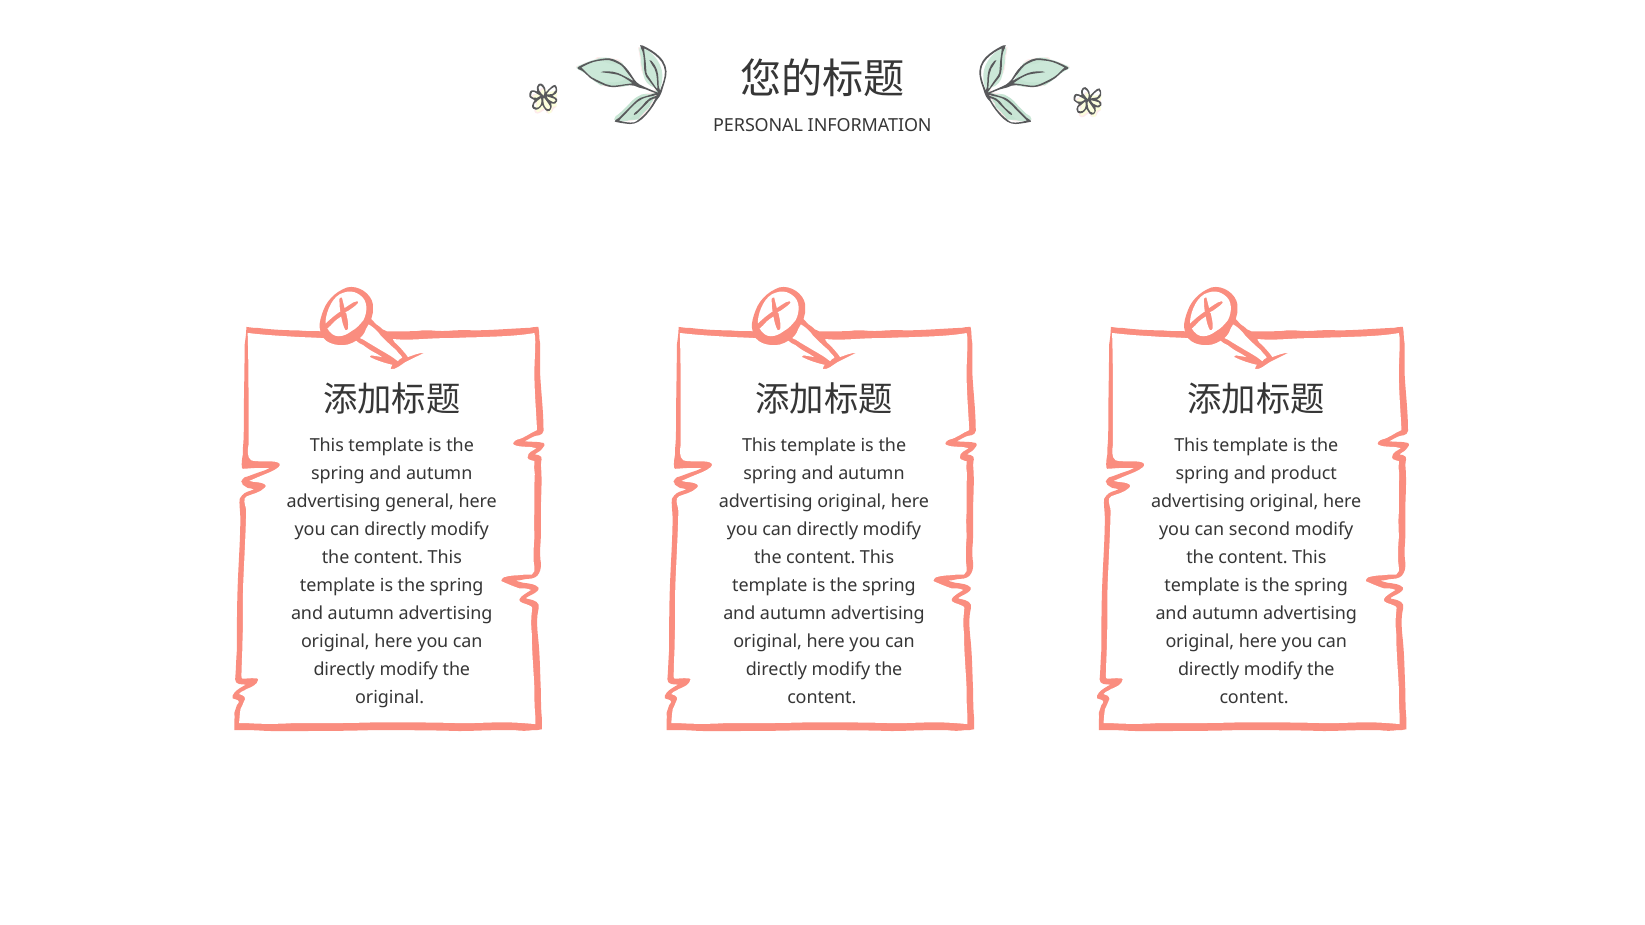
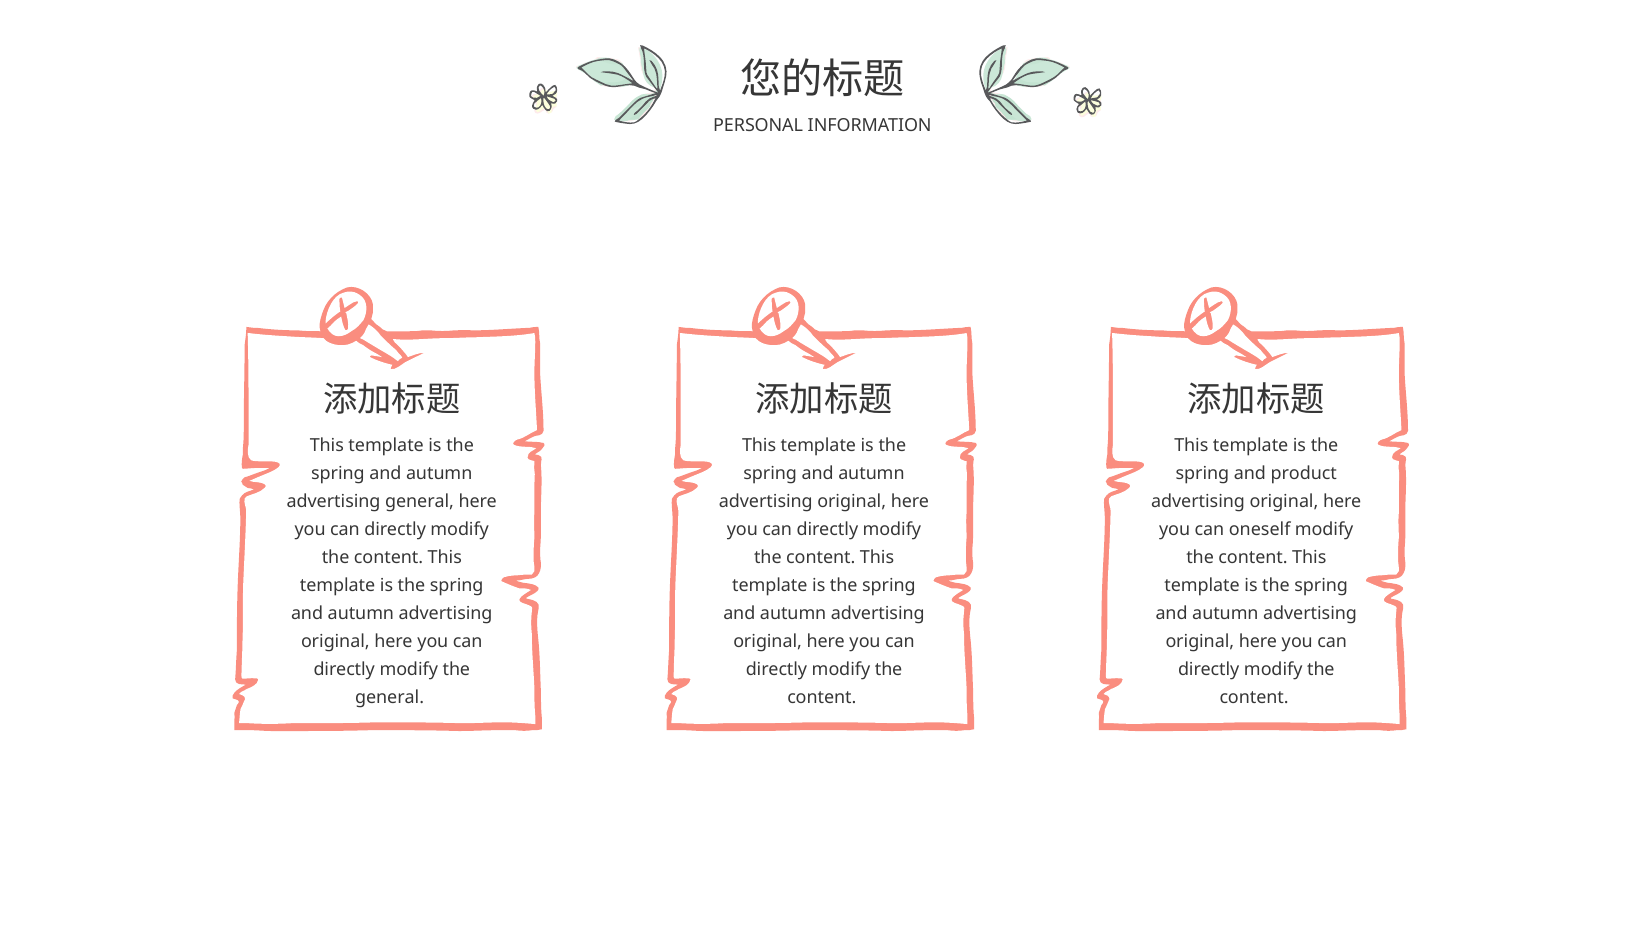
second: second -> oneself (1260, 530)
original: original -> general (390, 698)
